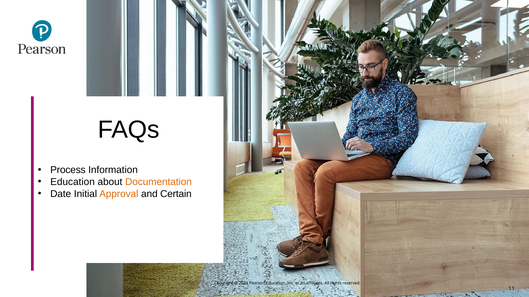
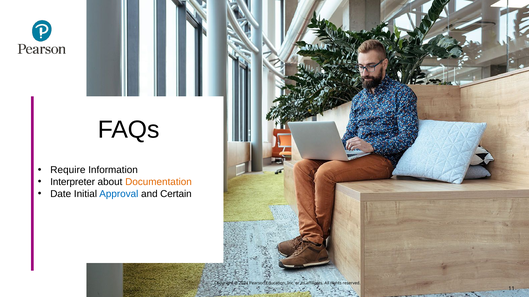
Process: Process -> Require (68, 170)
Education: Education -> Interpreter (73, 182)
Approval colour: orange -> blue (119, 194)
